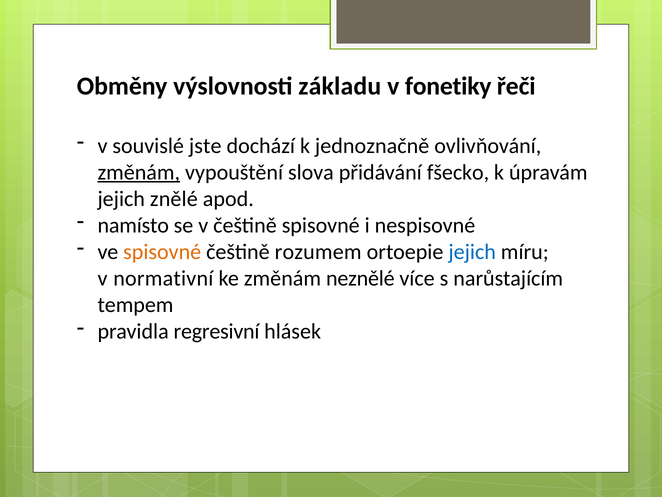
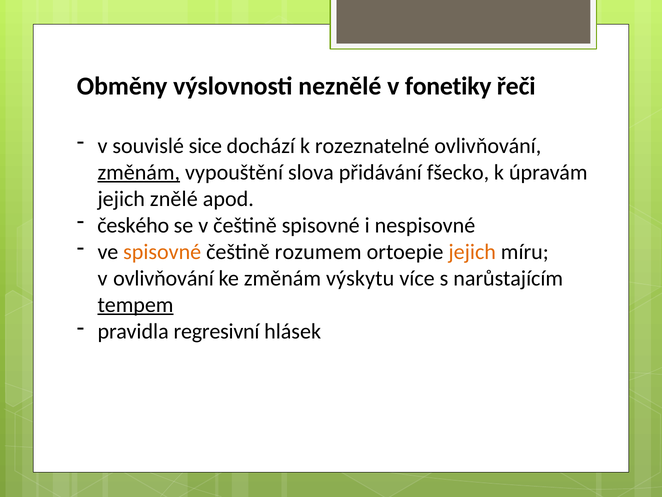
základu: základu -> neznělé (340, 86)
jste: jste -> sice (205, 146)
jednoznačně: jednoznačně -> rozeznatelné (372, 146)
namísto: namísto -> českého (133, 225)
jejich colour: blue -> orange (472, 252)
v normativní: normativní -> ovlivňování (164, 278)
neznělé: neznělé -> výskytu (360, 278)
tempem underline: none -> present (135, 305)
